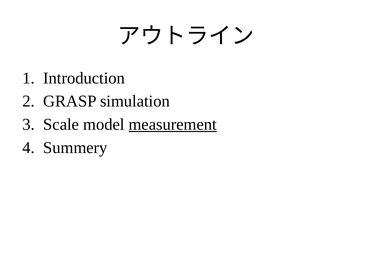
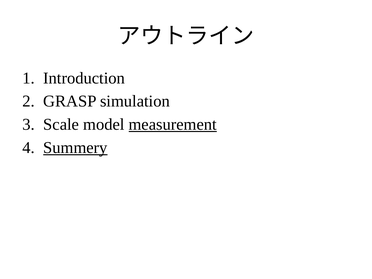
Summery underline: none -> present (75, 148)
